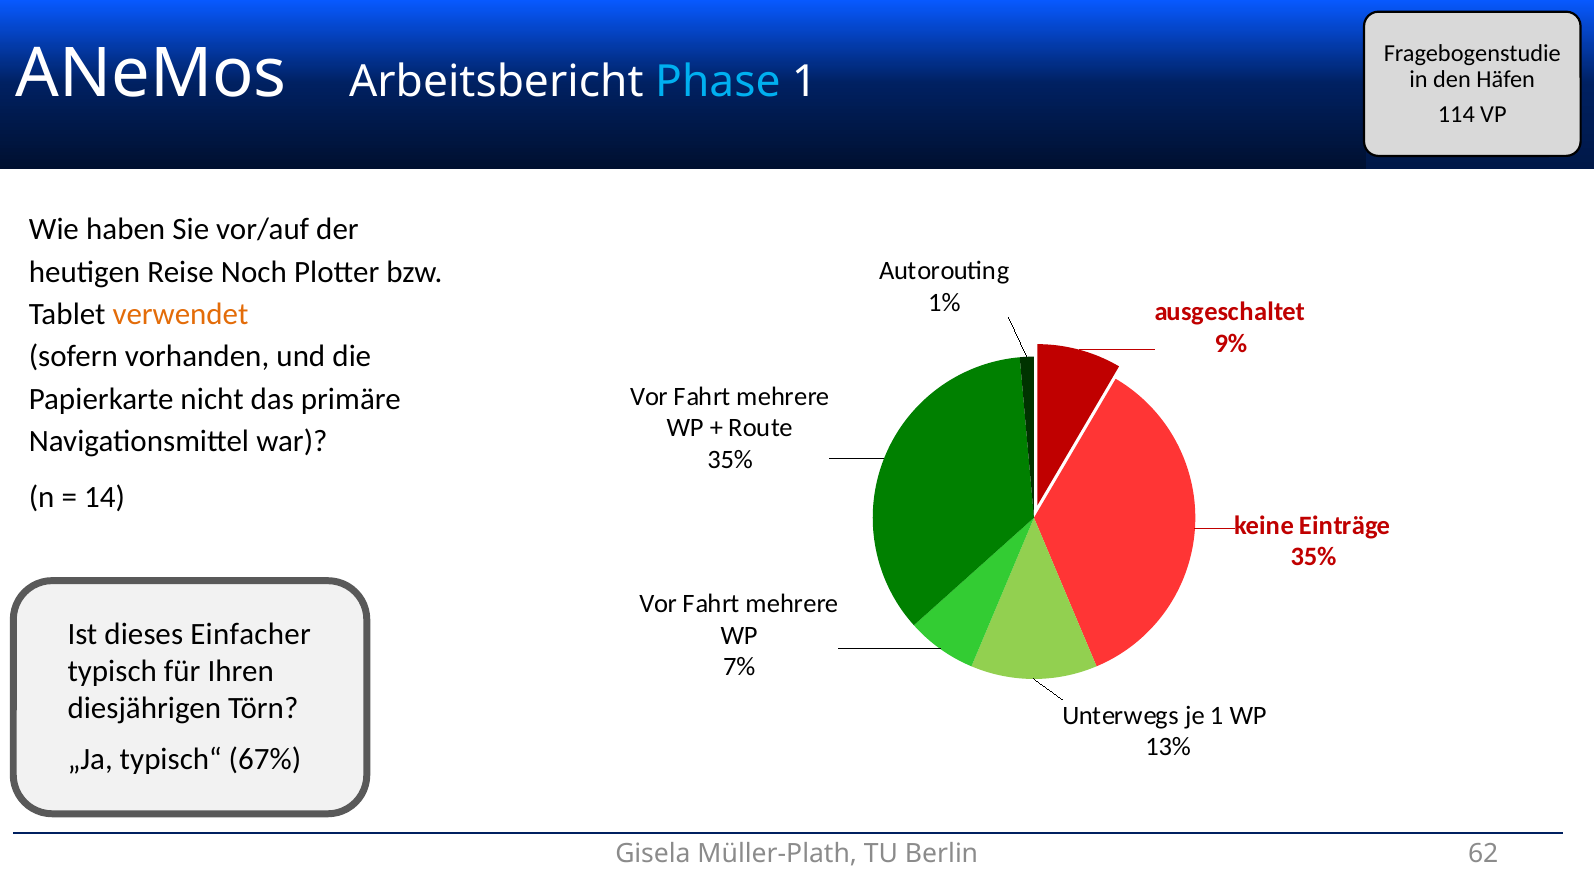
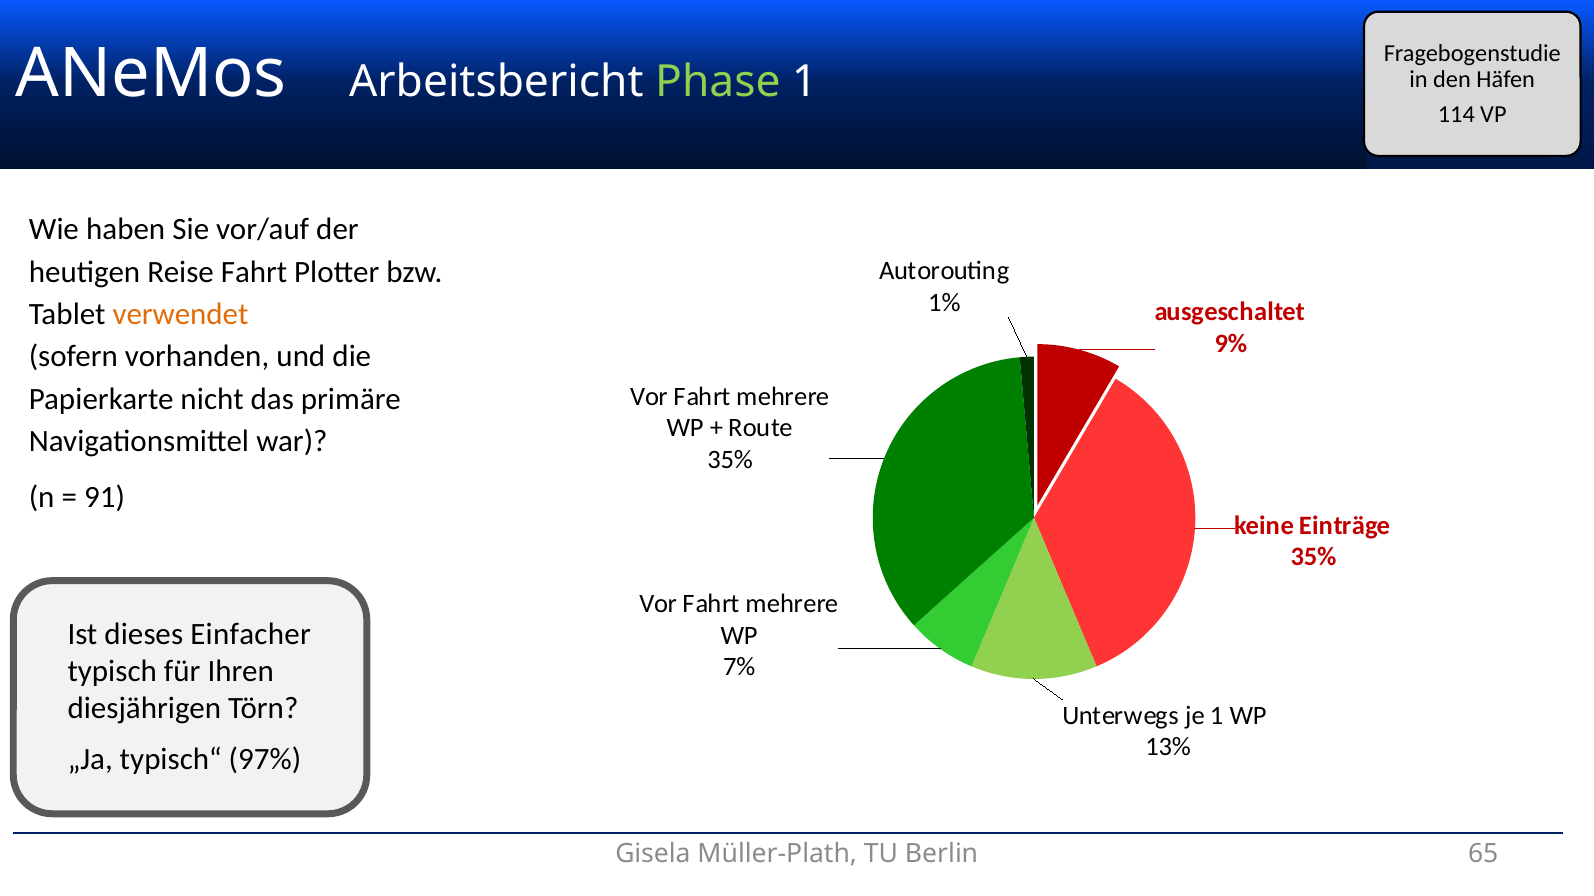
Phase colour: light blue -> light green (718, 82)
Reise Noch: Noch -> Fahrt (254, 272)
14: 14 -> 91 (105, 498)
67%: 67% -> 97% (265, 760)
62: 62 -> 65 (1483, 855)
